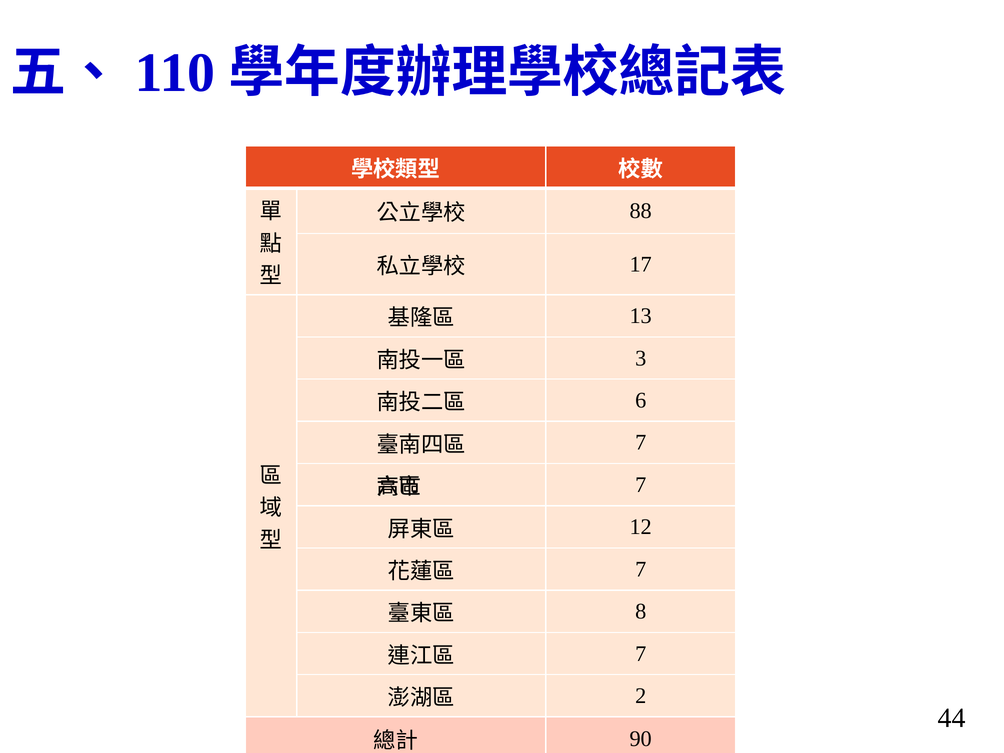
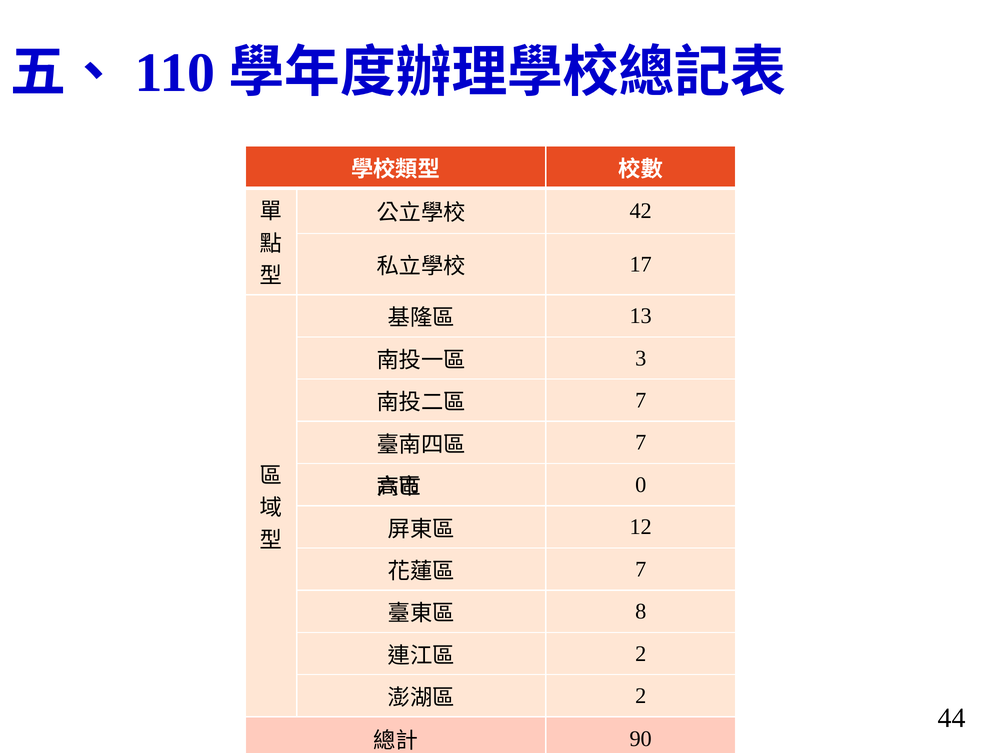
88: 88 -> 42 (641, 211)
6: 6 -> 7 (641, 400)
7: 7 -> 0 (641, 485)
7: 7 -> 2 (641, 654)
